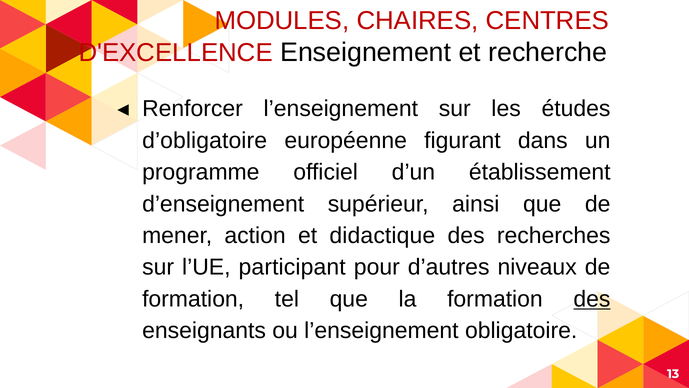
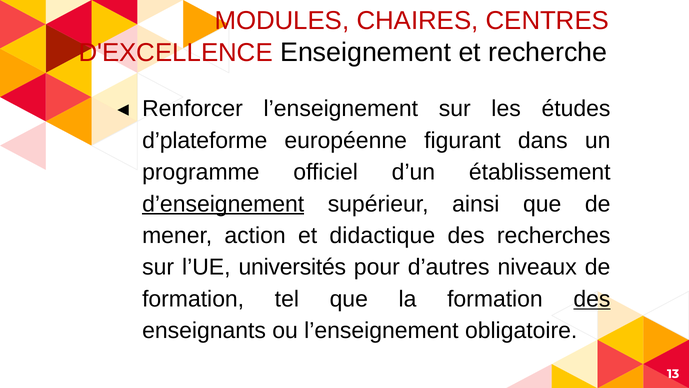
d’obligatoire: d’obligatoire -> d’plateforme (205, 140)
d’enseignement underline: none -> present (223, 204)
participant: participant -> universités (292, 267)
